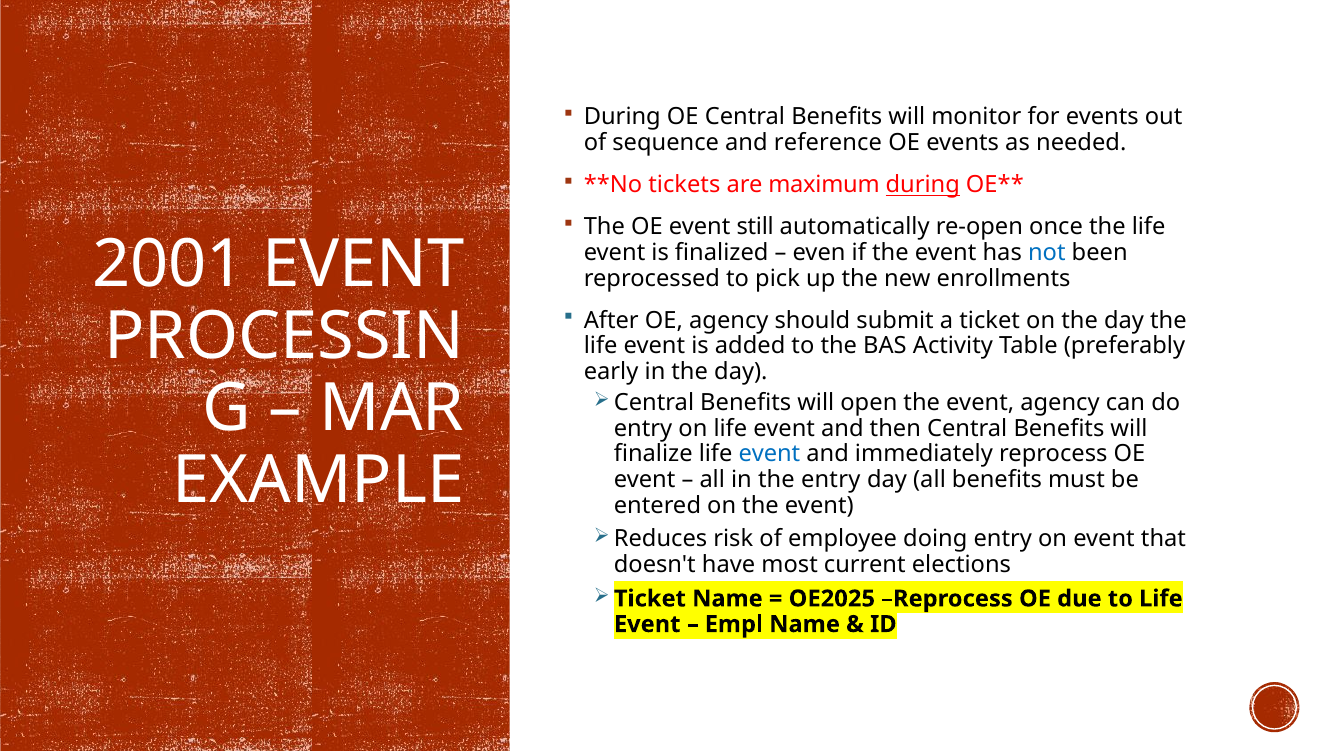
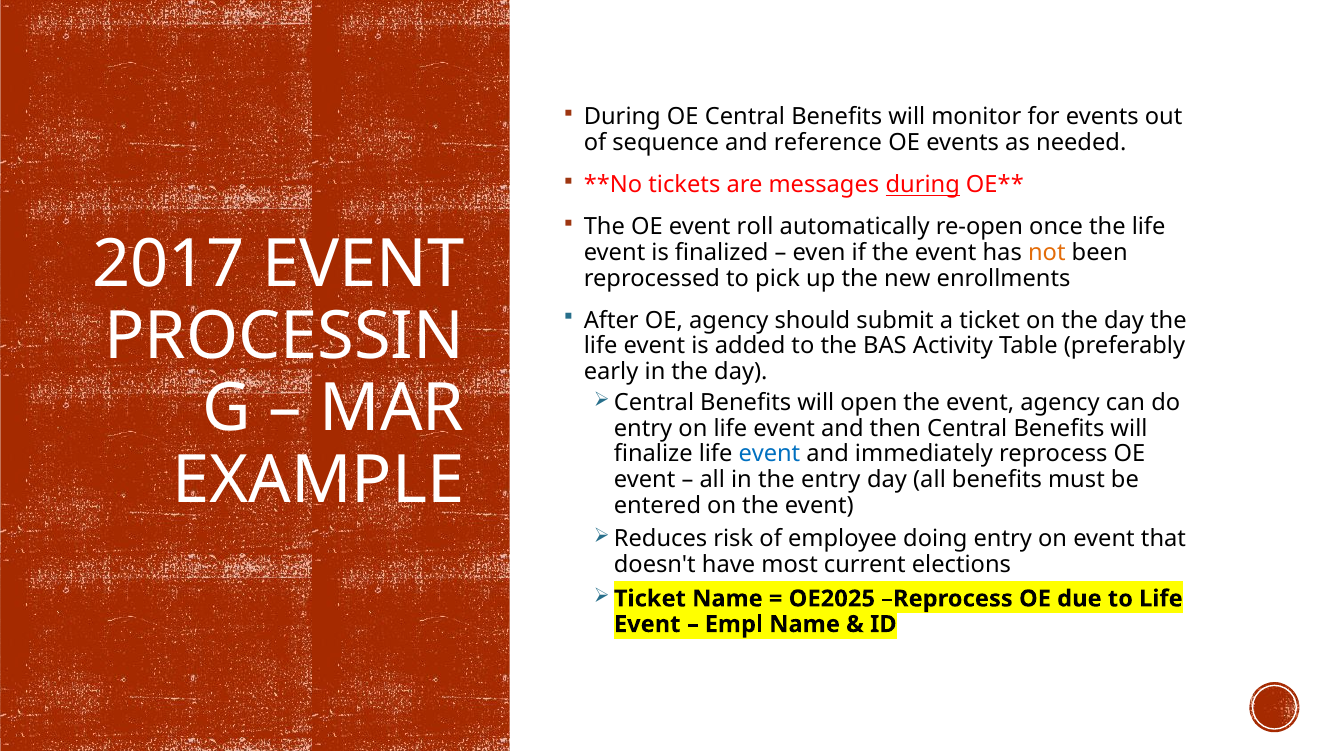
maximum: maximum -> messages (824, 185)
still: still -> roll (755, 227)
2001: 2001 -> 2017 (168, 265)
not colour: blue -> orange (1047, 253)
